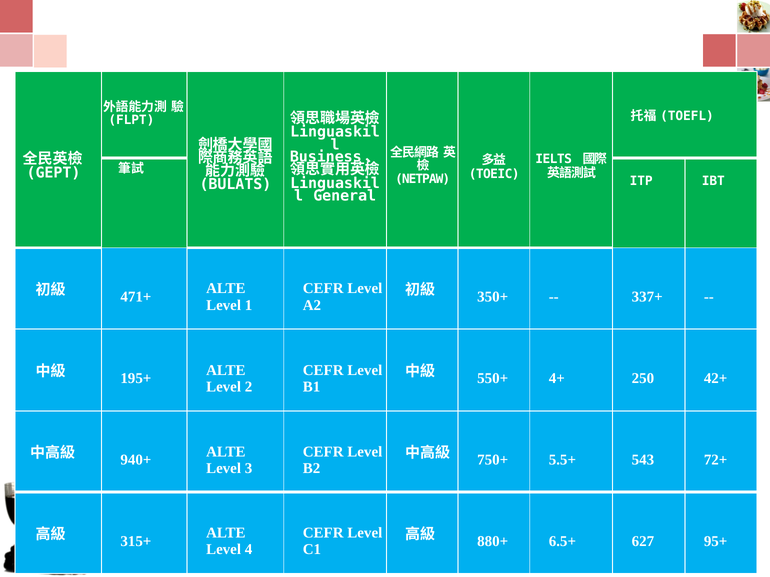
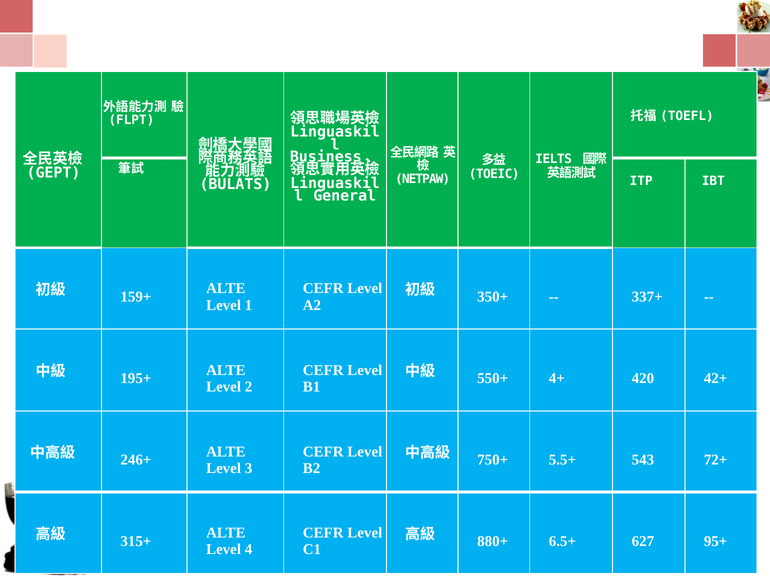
471+: 471+ -> 159+ (136, 297)
250: 250 -> 420 (643, 379)
940+: 940+ -> 246+ (136, 460)
